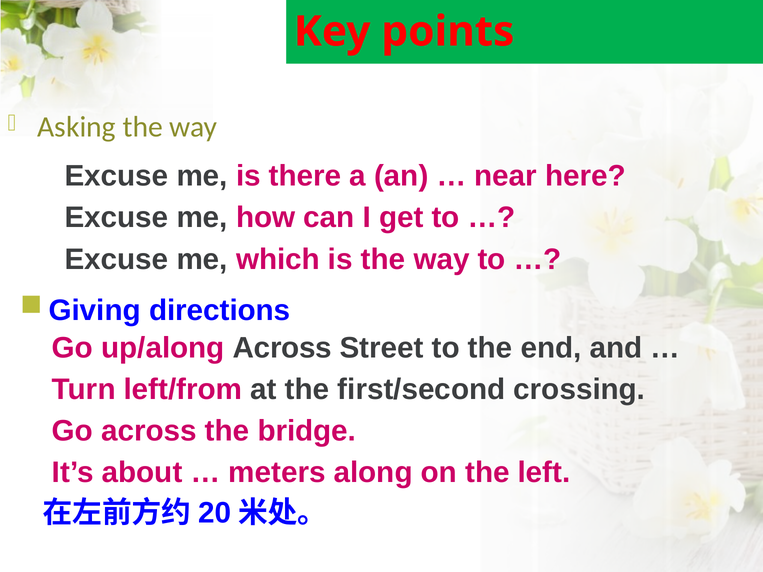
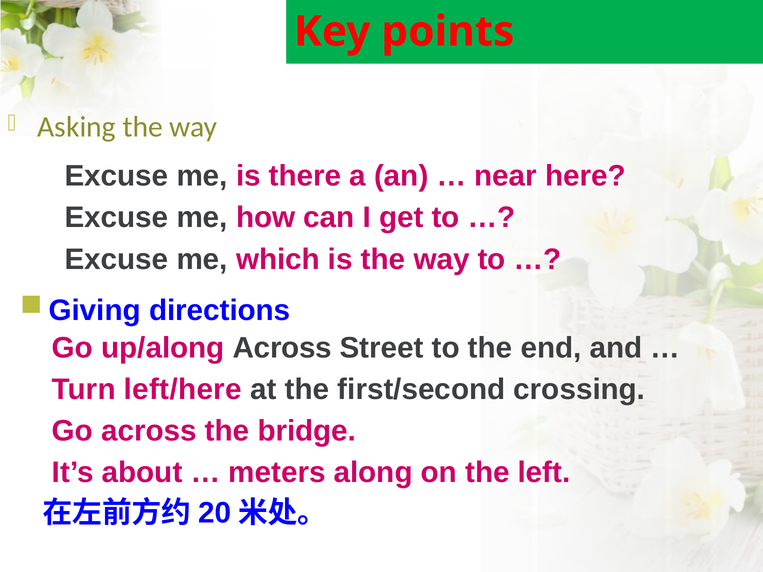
left/from: left/from -> left/here (183, 389)
